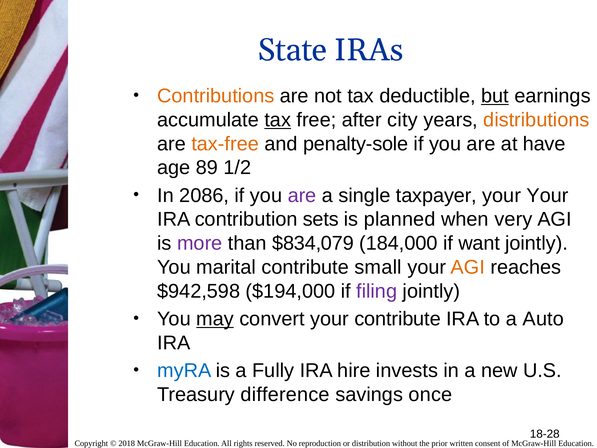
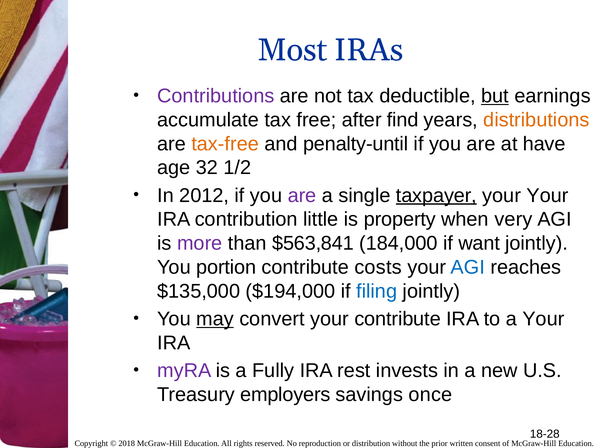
State: State -> Most (293, 50)
Contributions colour: orange -> purple (216, 96)
tax underline: present -> none (278, 120)
city: city -> find (403, 120)
penalty-sole: penalty-sole -> penalty-until (356, 144)
89: 89 -> 32 (207, 168)
2086: 2086 -> 2012 (204, 195)
taxpayer underline: none -> present (436, 195)
sets: sets -> little (321, 219)
planned: planned -> property (400, 219)
$834,079: $834,079 -> $563,841 (313, 243)
marital: marital -> portion (226, 267)
small: small -> costs (378, 267)
AGI colour: orange -> blue (468, 267)
$942,598: $942,598 -> $135,000 (199, 291)
filing colour: purple -> blue (377, 291)
a Auto: Auto -> Your (543, 319)
myRA colour: blue -> purple (184, 371)
hire: hire -> rest (354, 371)
difference: difference -> employers (285, 394)
